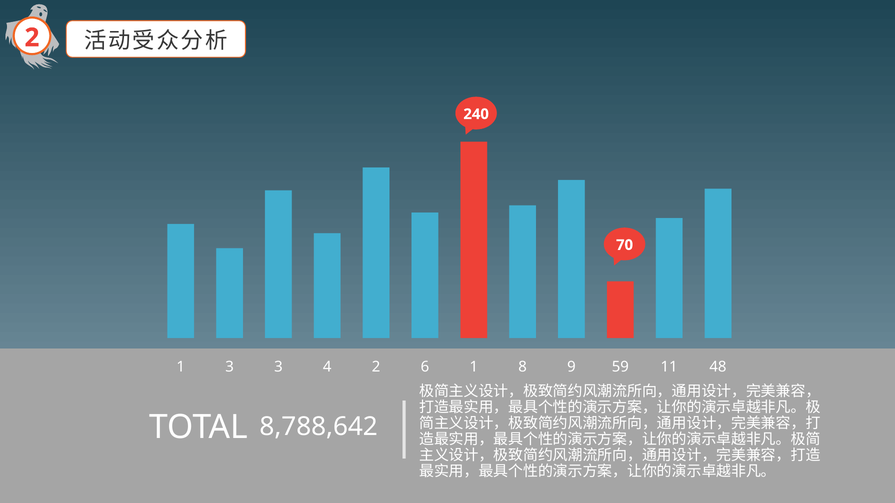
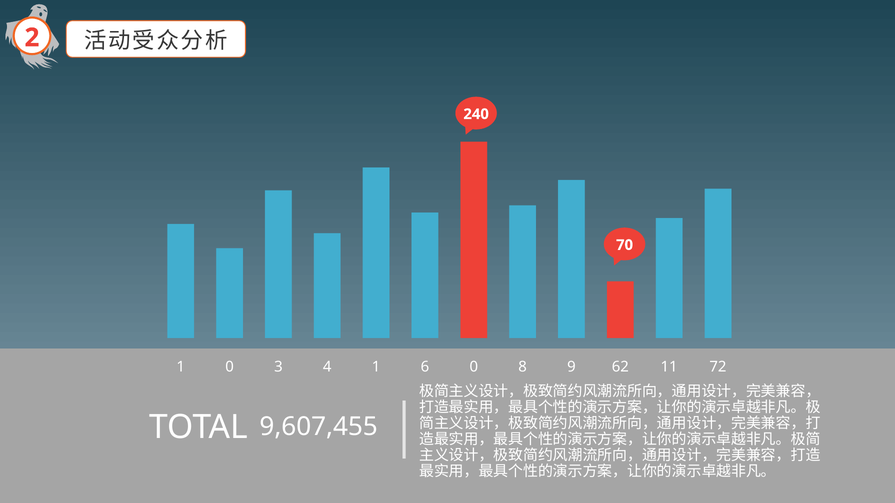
1 3: 3 -> 0 (230, 367)
4 2: 2 -> 1 (376, 367)
6 1: 1 -> 0 (474, 367)
59: 59 -> 62 (620, 367)
48: 48 -> 72 (718, 367)
8,788,642: 8,788,642 -> 9,607,455 (319, 427)
